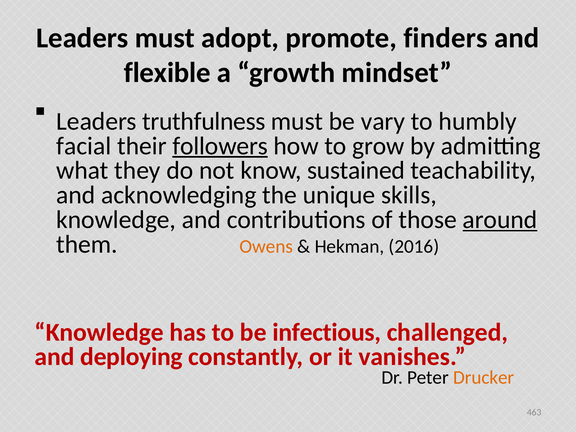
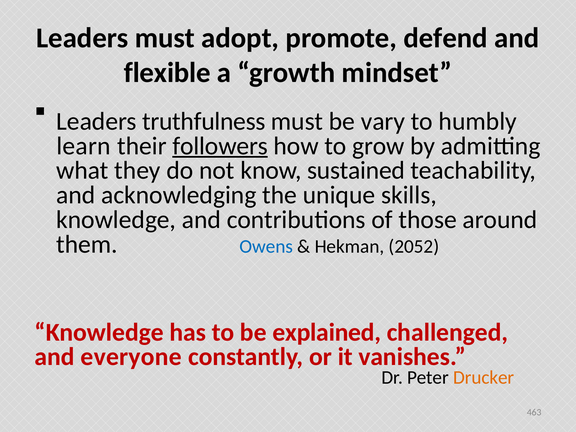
finders: finders -> defend (446, 38)
facial: facial -> learn (84, 146)
around underline: present -> none (500, 220)
Owens colour: orange -> blue (266, 246)
2016: 2016 -> 2052 (414, 246)
infectious: infectious -> explained (327, 332)
deploying: deploying -> everyone (131, 357)
